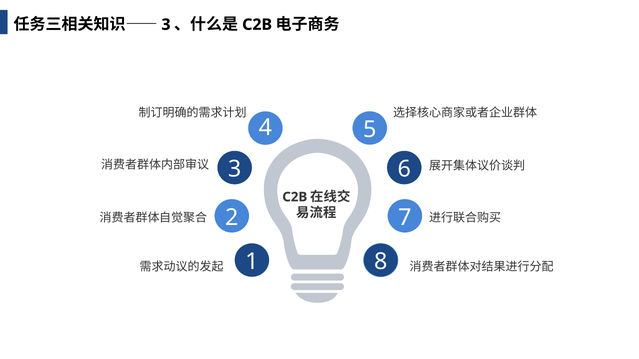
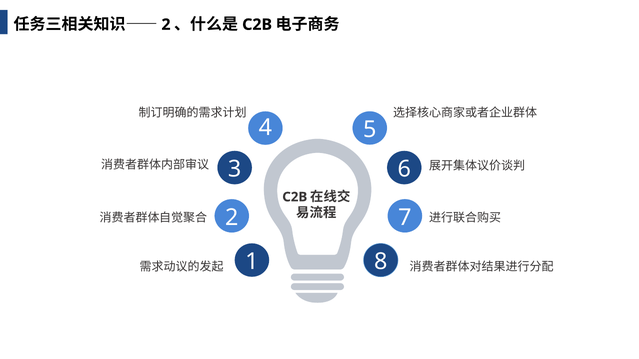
3: 3 -> 2 (166, 25)
